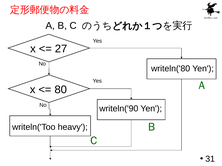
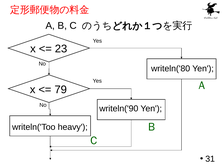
27: 27 -> 23 (61, 49)
80: 80 -> 79 (61, 90)
